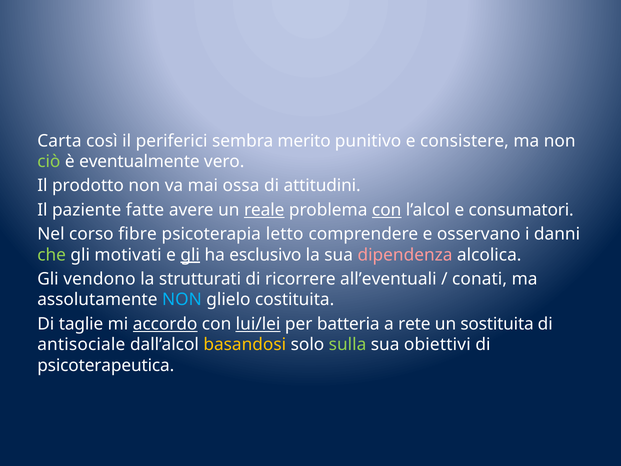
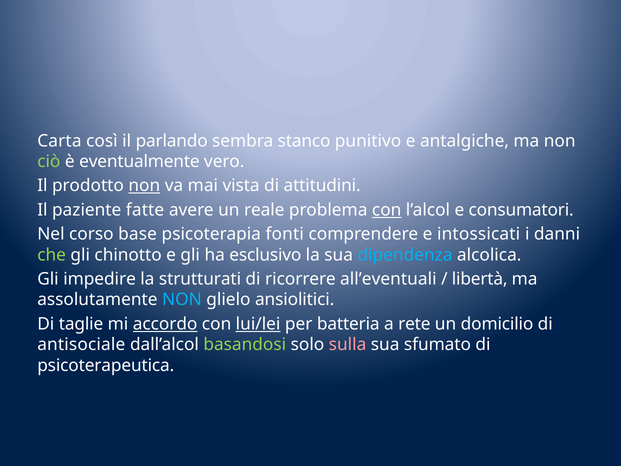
periferici: periferici -> parlando (172, 141)
merito: merito -> stanco (304, 141)
consistere: consistere -> antalgiche (465, 141)
non underline: none -> present (144, 186)
ossa: ossa -> vista (241, 186)
reale underline: present -> none (264, 210)
fibre: fibre -> base (138, 234)
letto: letto -> fonti (285, 234)
osservano: osservano -> intossicati (479, 234)
motivati: motivati -> chinotto (128, 255)
gli underline: present -> none (190, 255)
dipendenza colour: pink -> light blue (405, 255)
vendono: vendono -> impedire (100, 279)
conati: conati -> libertà (480, 279)
costituita: costituita -> ansiolitici (295, 300)
sostituita: sostituita -> domicilio (497, 324)
basandosi colour: yellow -> light green (245, 344)
sulla colour: light green -> pink (348, 344)
obiettivi: obiettivi -> sfumato (437, 344)
